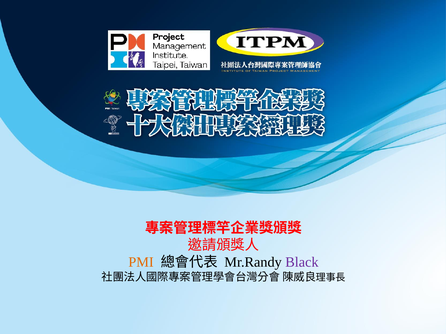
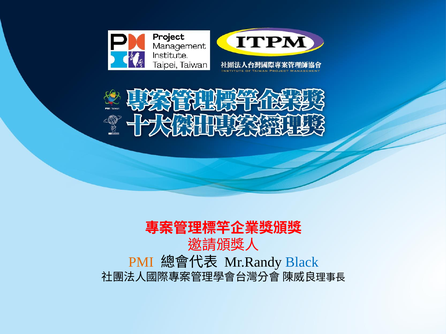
Black colour: purple -> blue (302, 263)
